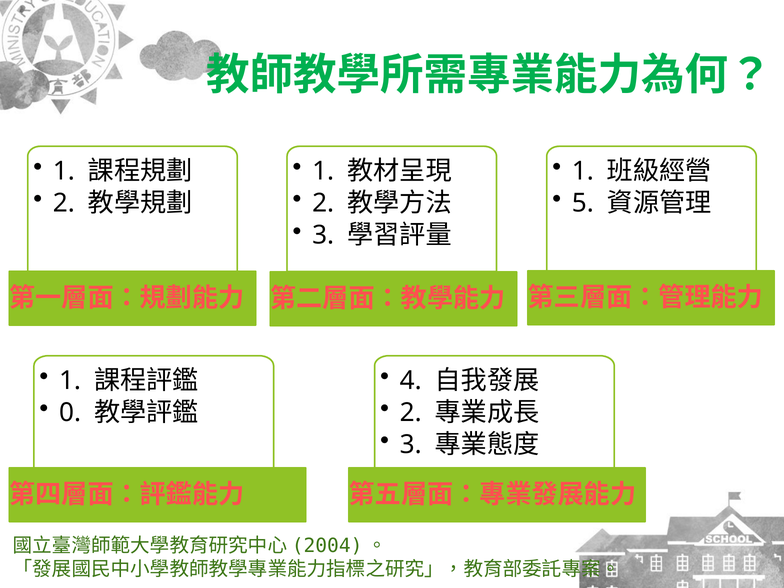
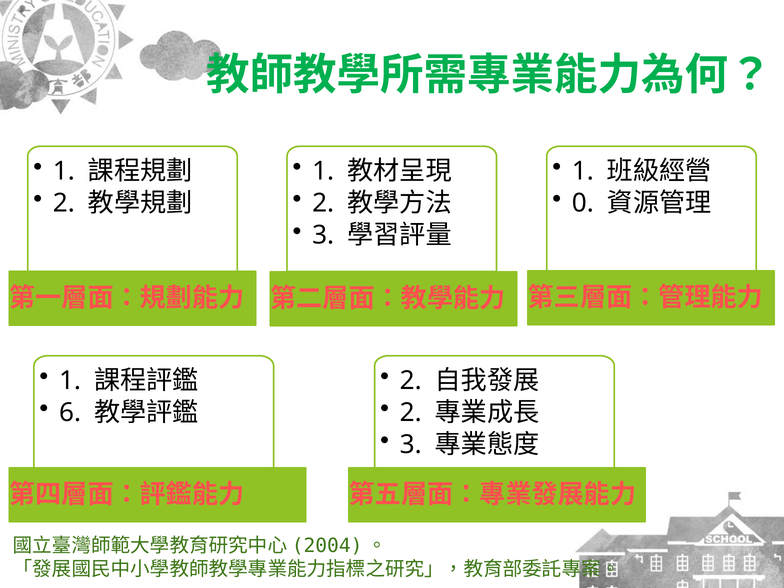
5: 5 -> 0 (583, 203)
4: 4 -> 2 (411, 380)
0: 0 -> 6 (70, 413)
